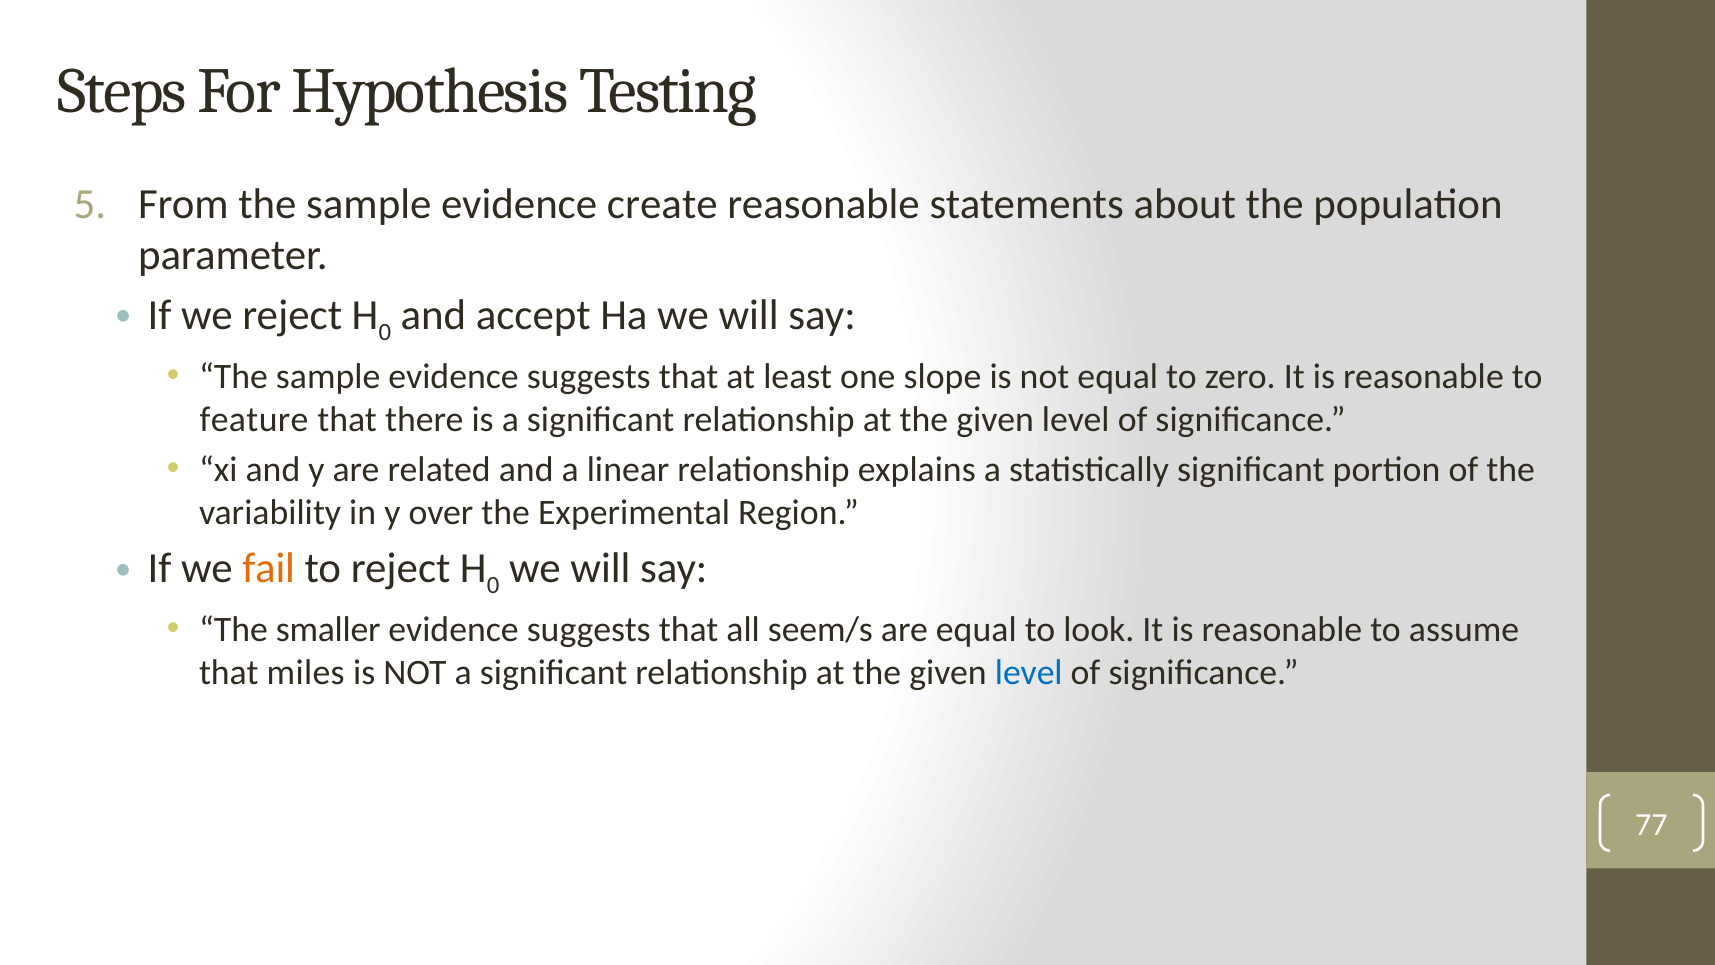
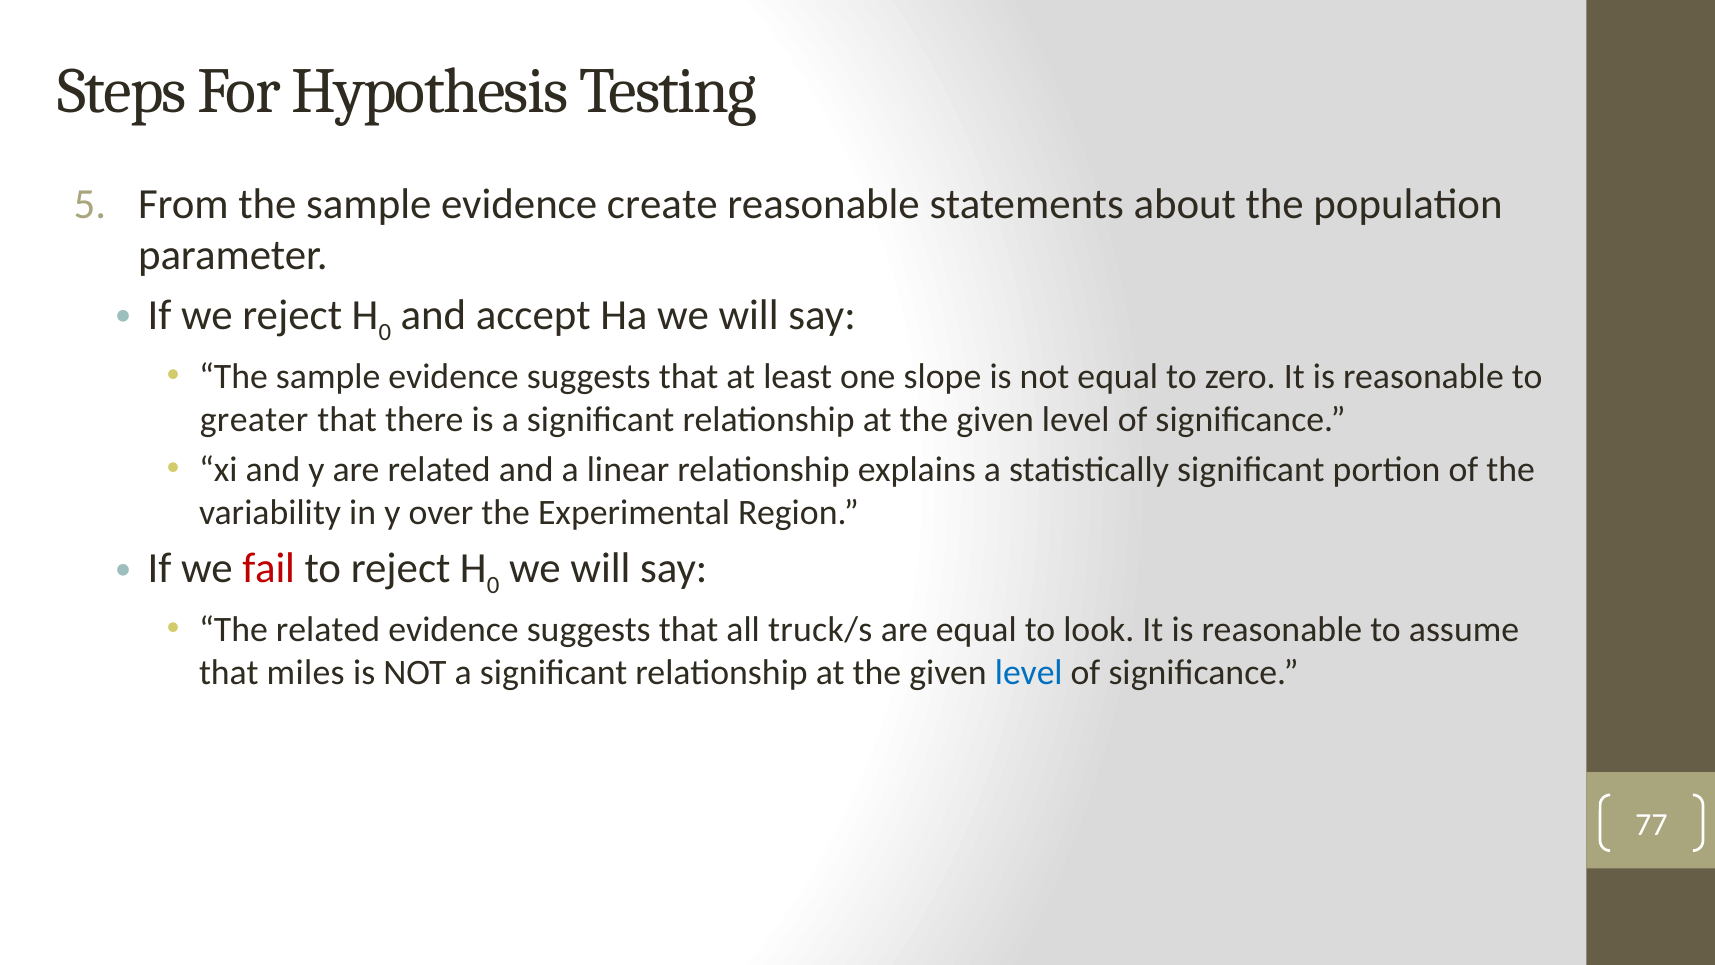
feature: feature -> greater (254, 419)
fail colour: orange -> red (269, 569)
The smaller: smaller -> related (328, 630)
seem/s: seem/s -> truck/s (820, 630)
